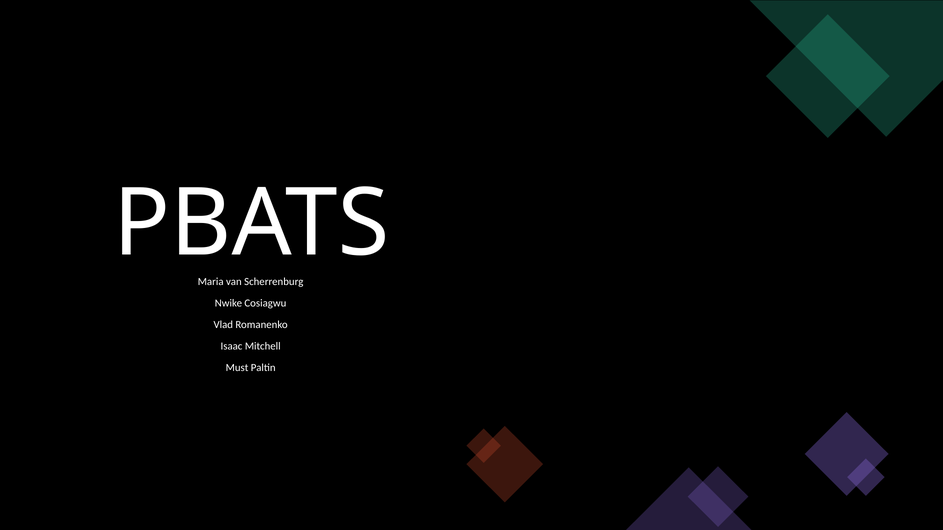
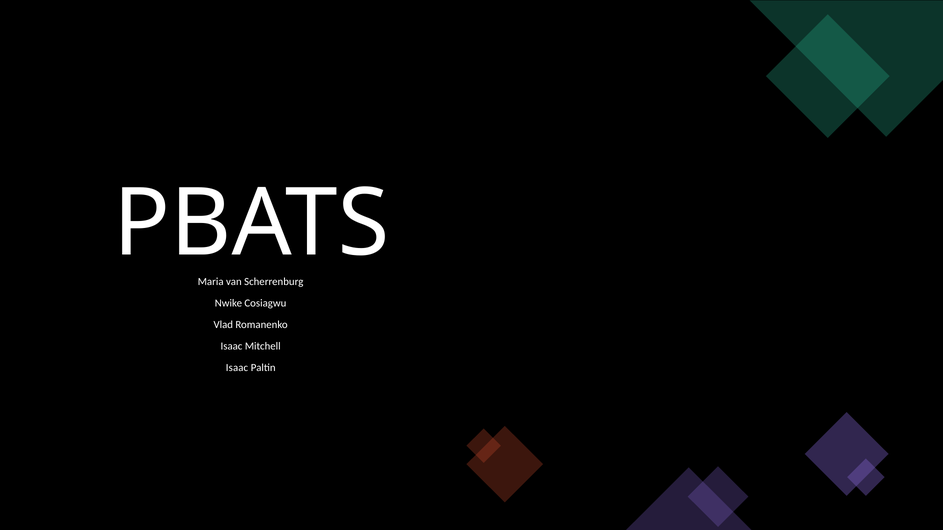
Must: Must -> Isaac (237, 368)
